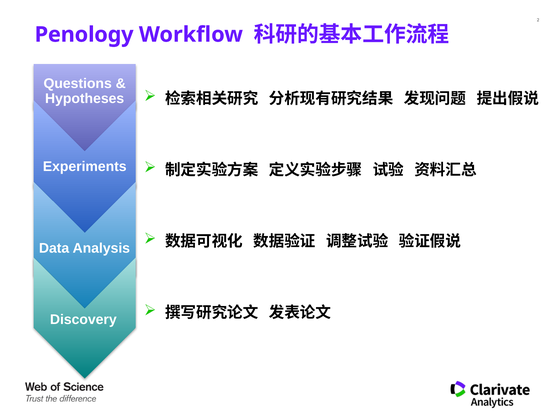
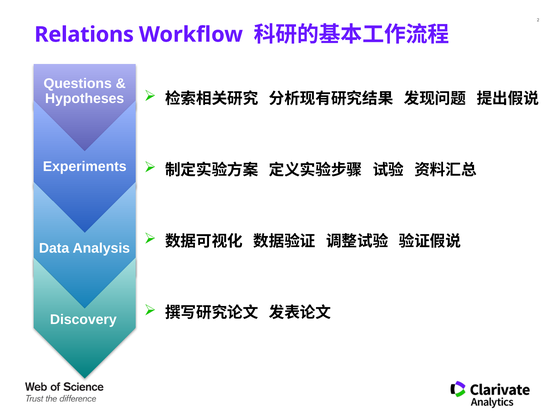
Penology: Penology -> Relations (84, 35)
